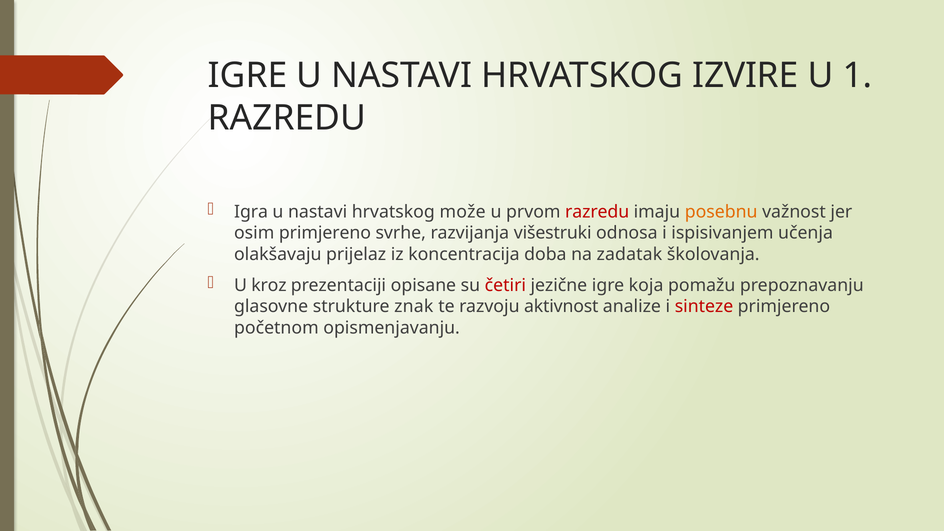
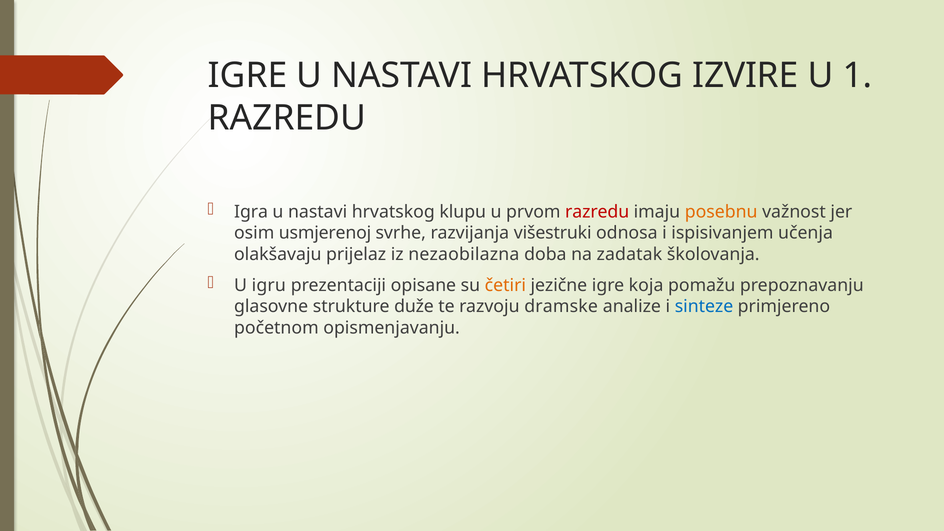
može: može -> klupu (463, 212)
osim primjereno: primjereno -> usmjerenoj (325, 233)
koncentracija: koncentracija -> nezaobilazna (464, 254)
kroz: kroz -> igru (269, 285)
četiri colour: red -> orange (505, 285)
znak: znak -> duže (414, 306)
aktivnost: aktivnost -> dramske (561, 306)
sinteze colour: red -> blue (704, 306)
